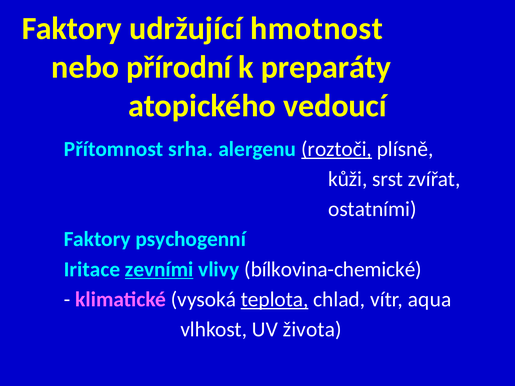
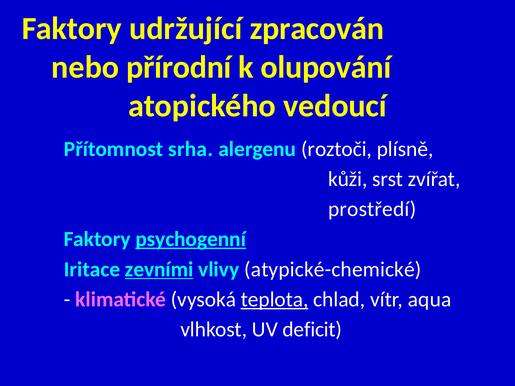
hmotnost: hmotnost -> zpracován (317, 29)
preparáty: preparáty -> olupování (326, 67)
roztoči underline: present -> none (337, 149)
ostatními: ostatními -> prostředí (372, 209)
psychogenní underline: none -> present (191, 239)
bílkovina-chemické: bílkovina-chemické -> atypické-chemické (333, 269)
života: života -> deficit (312, 330)
